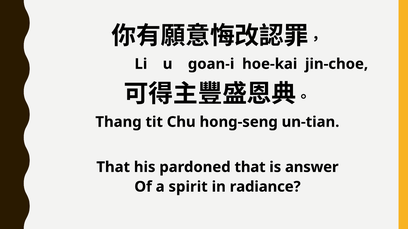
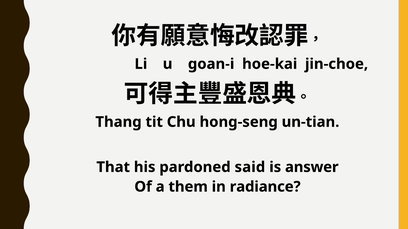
pardoned that: that -> said (250, 167)
spirit: spirit -> them (188, 187)
